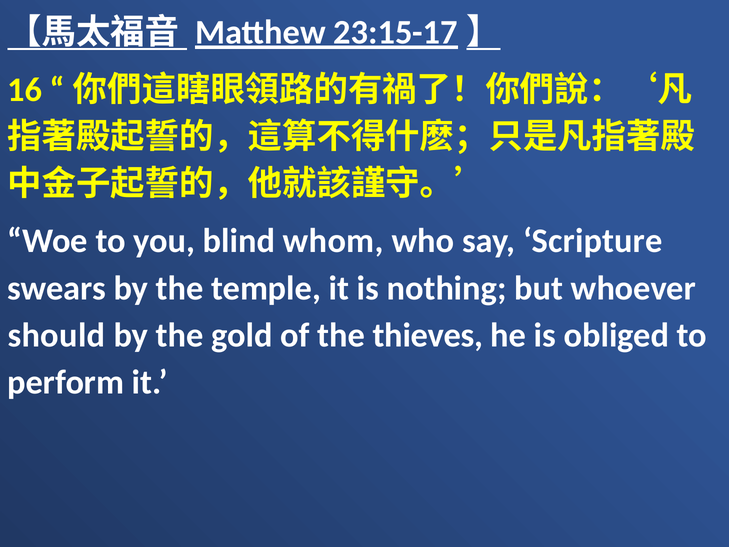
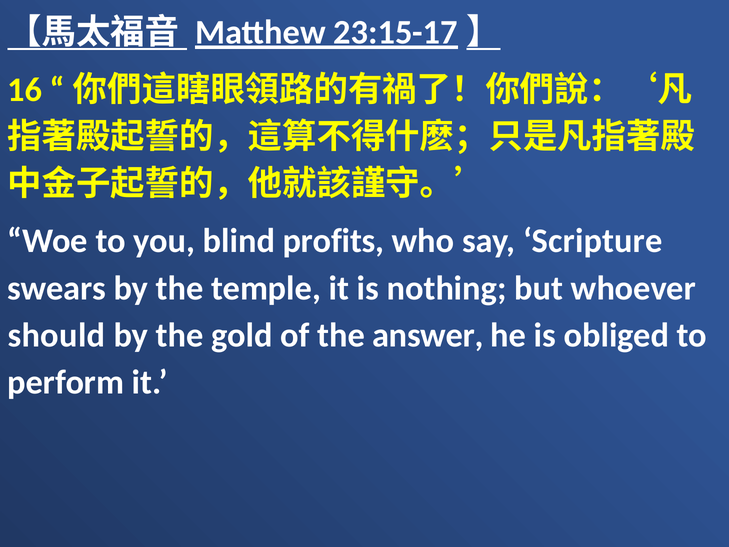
whom: whom -> profits (333, 241)
thieves: thieves -> answer (428, 335)
